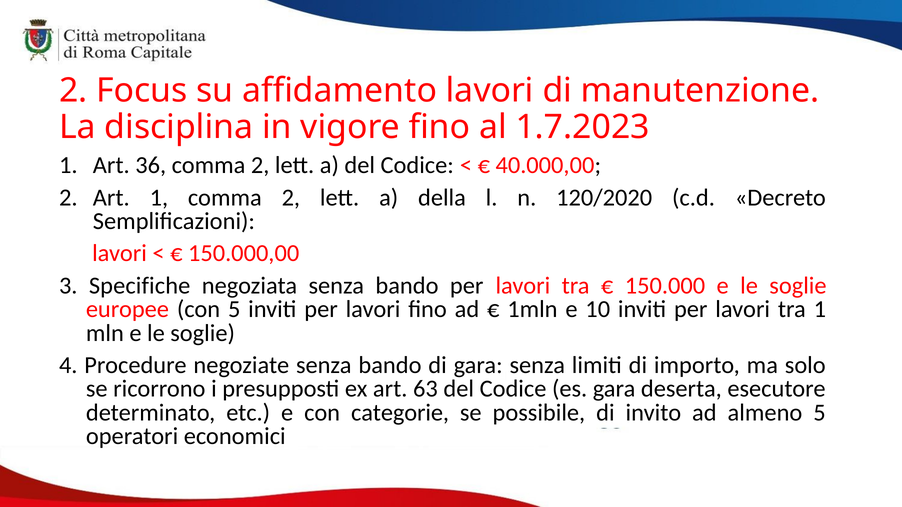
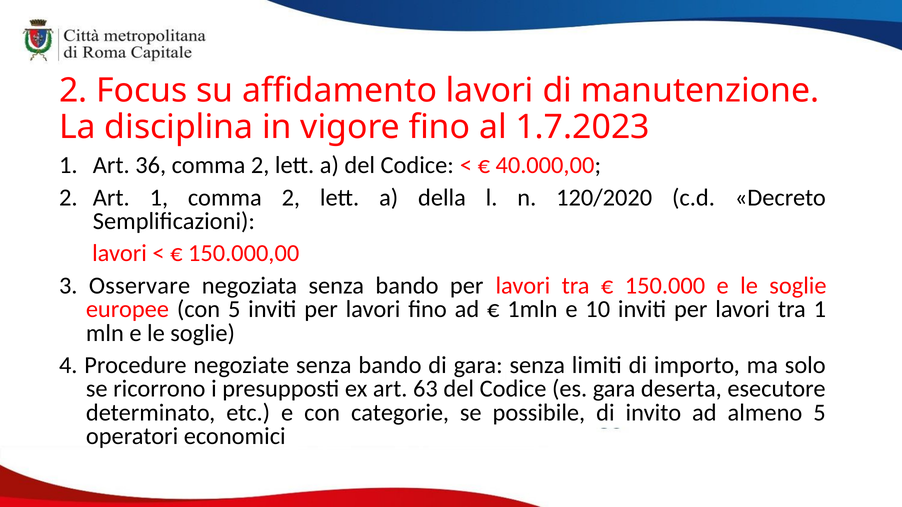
Specifiche: Specifiche -> Osservare (140, 286)
